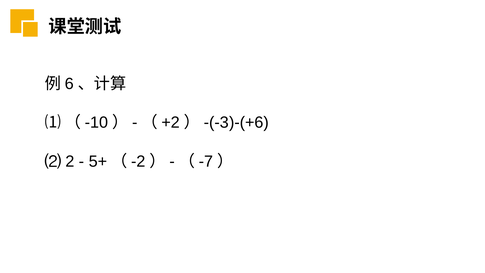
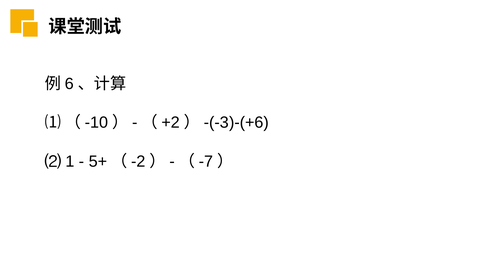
2: 2 -> 1 (70, 161)
